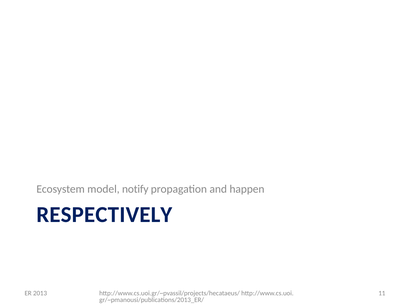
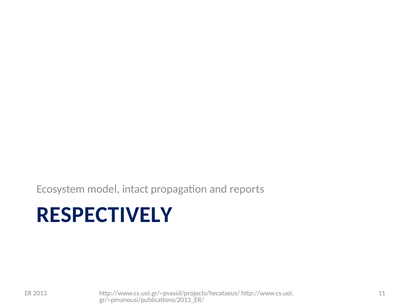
notify: notify -> intact (135, 189)
happen: happen -> reports (247, 189)
